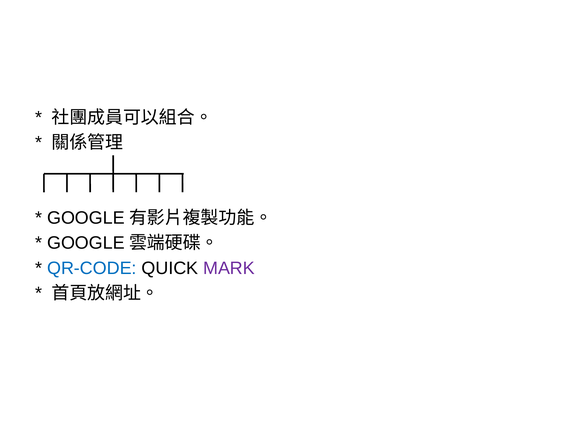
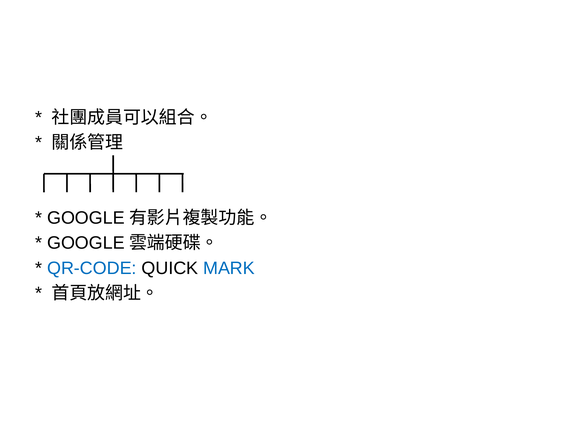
MARK colour: purple -> blue (229, 268)
